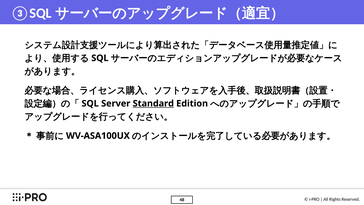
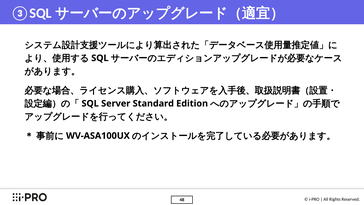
Standard underline: present -> none (153, 103)
